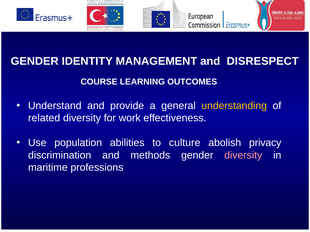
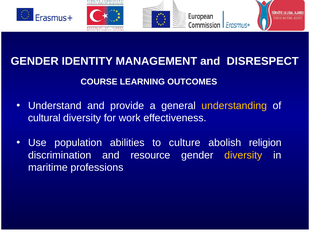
related: related -> cultural (44, 118)
privacy: privacy -> religion (265, 143)
methods: methods -> resource (150, 156)
diversity colour: pink -> yellow (243, 156)
